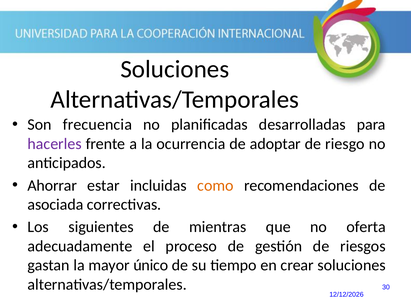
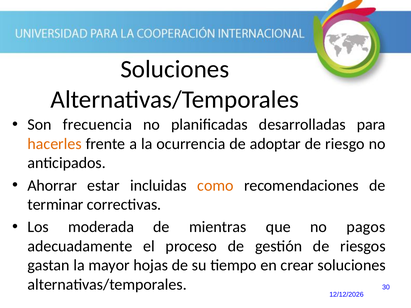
hacerles colour: purple -> orange (55, 144)
asociada: asociada -> terminar (56, 205)
siguientes: siguientes -> moderada (101, 227)
oferta: oferta -> pagos (366, 227)
único: único -> hojas (151, 266)
